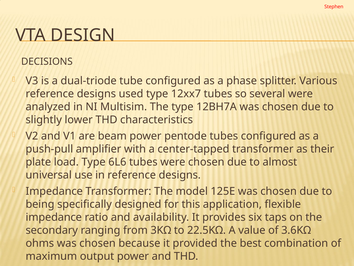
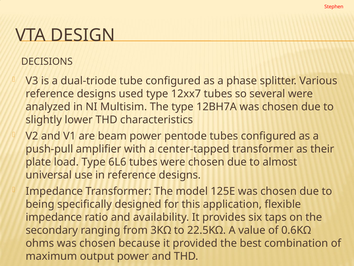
3.6KΩ: 3.6KΩ -> 0.6KΩ (296, 230)
